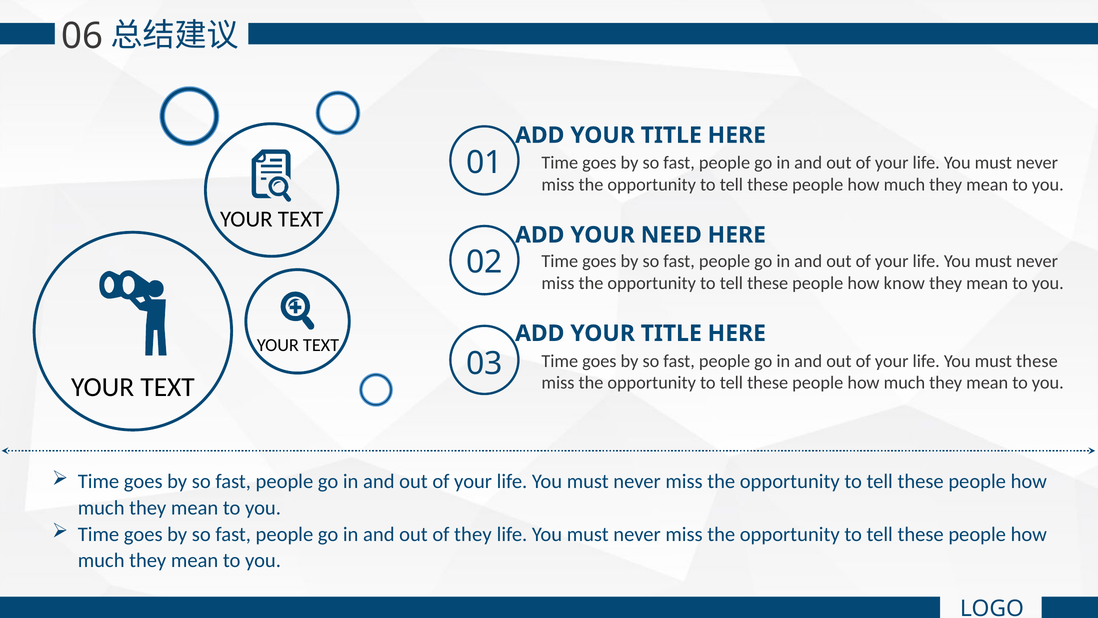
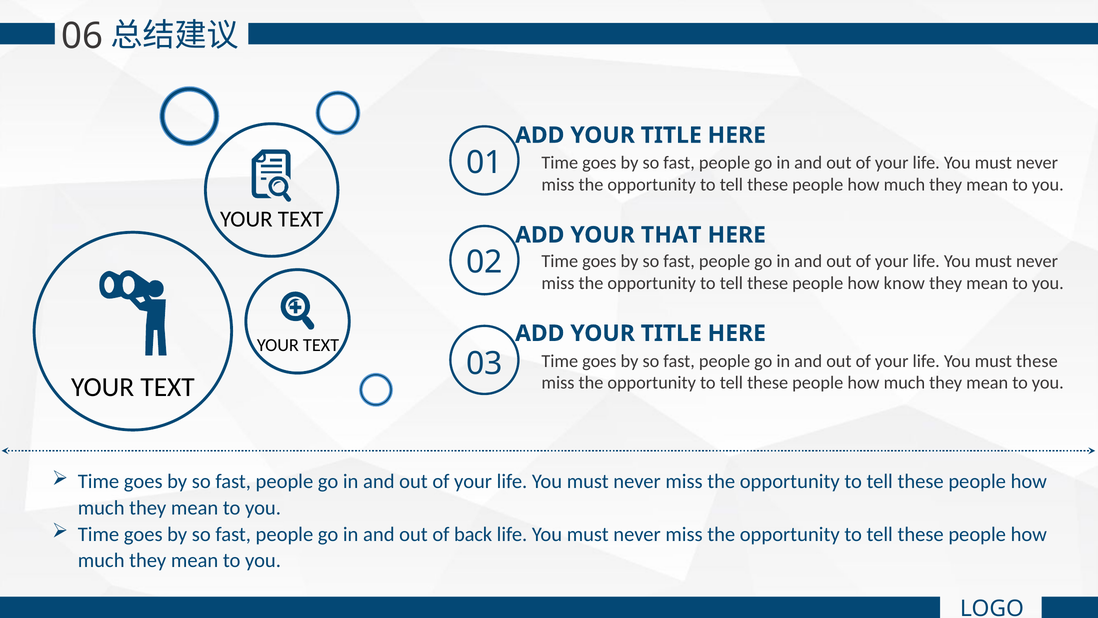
NEED: NEED -> THAT (671, 235)
of they: they -> back (473, 534)
